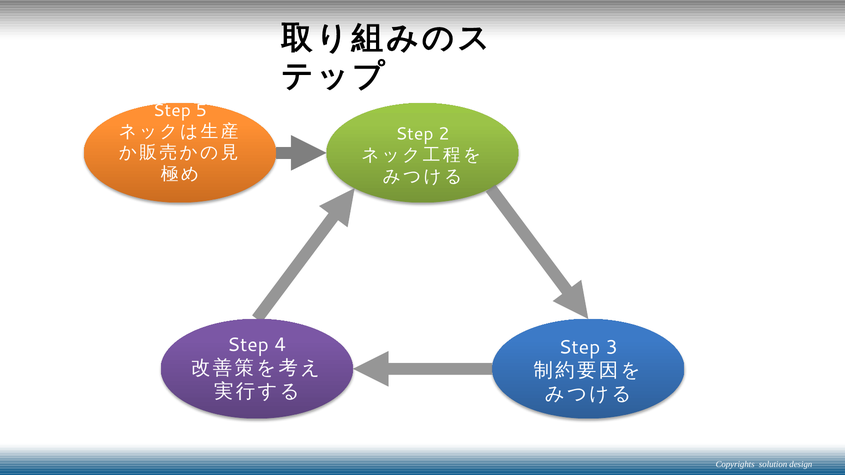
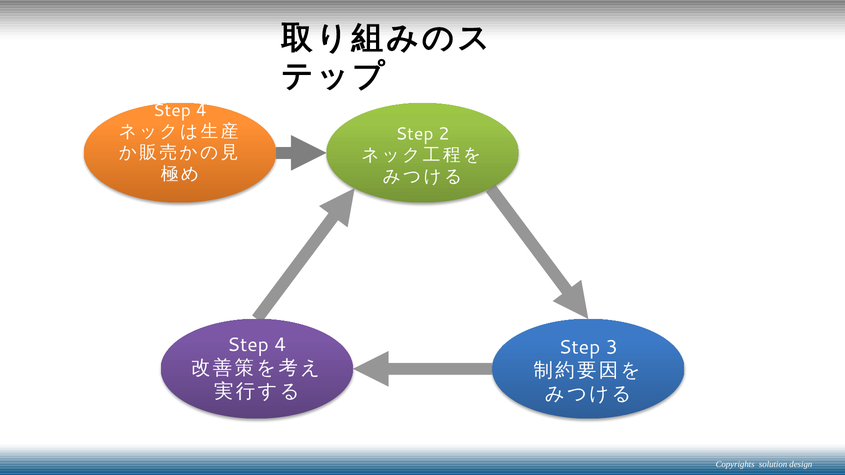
5: 5 -> 4 (201, 111)
